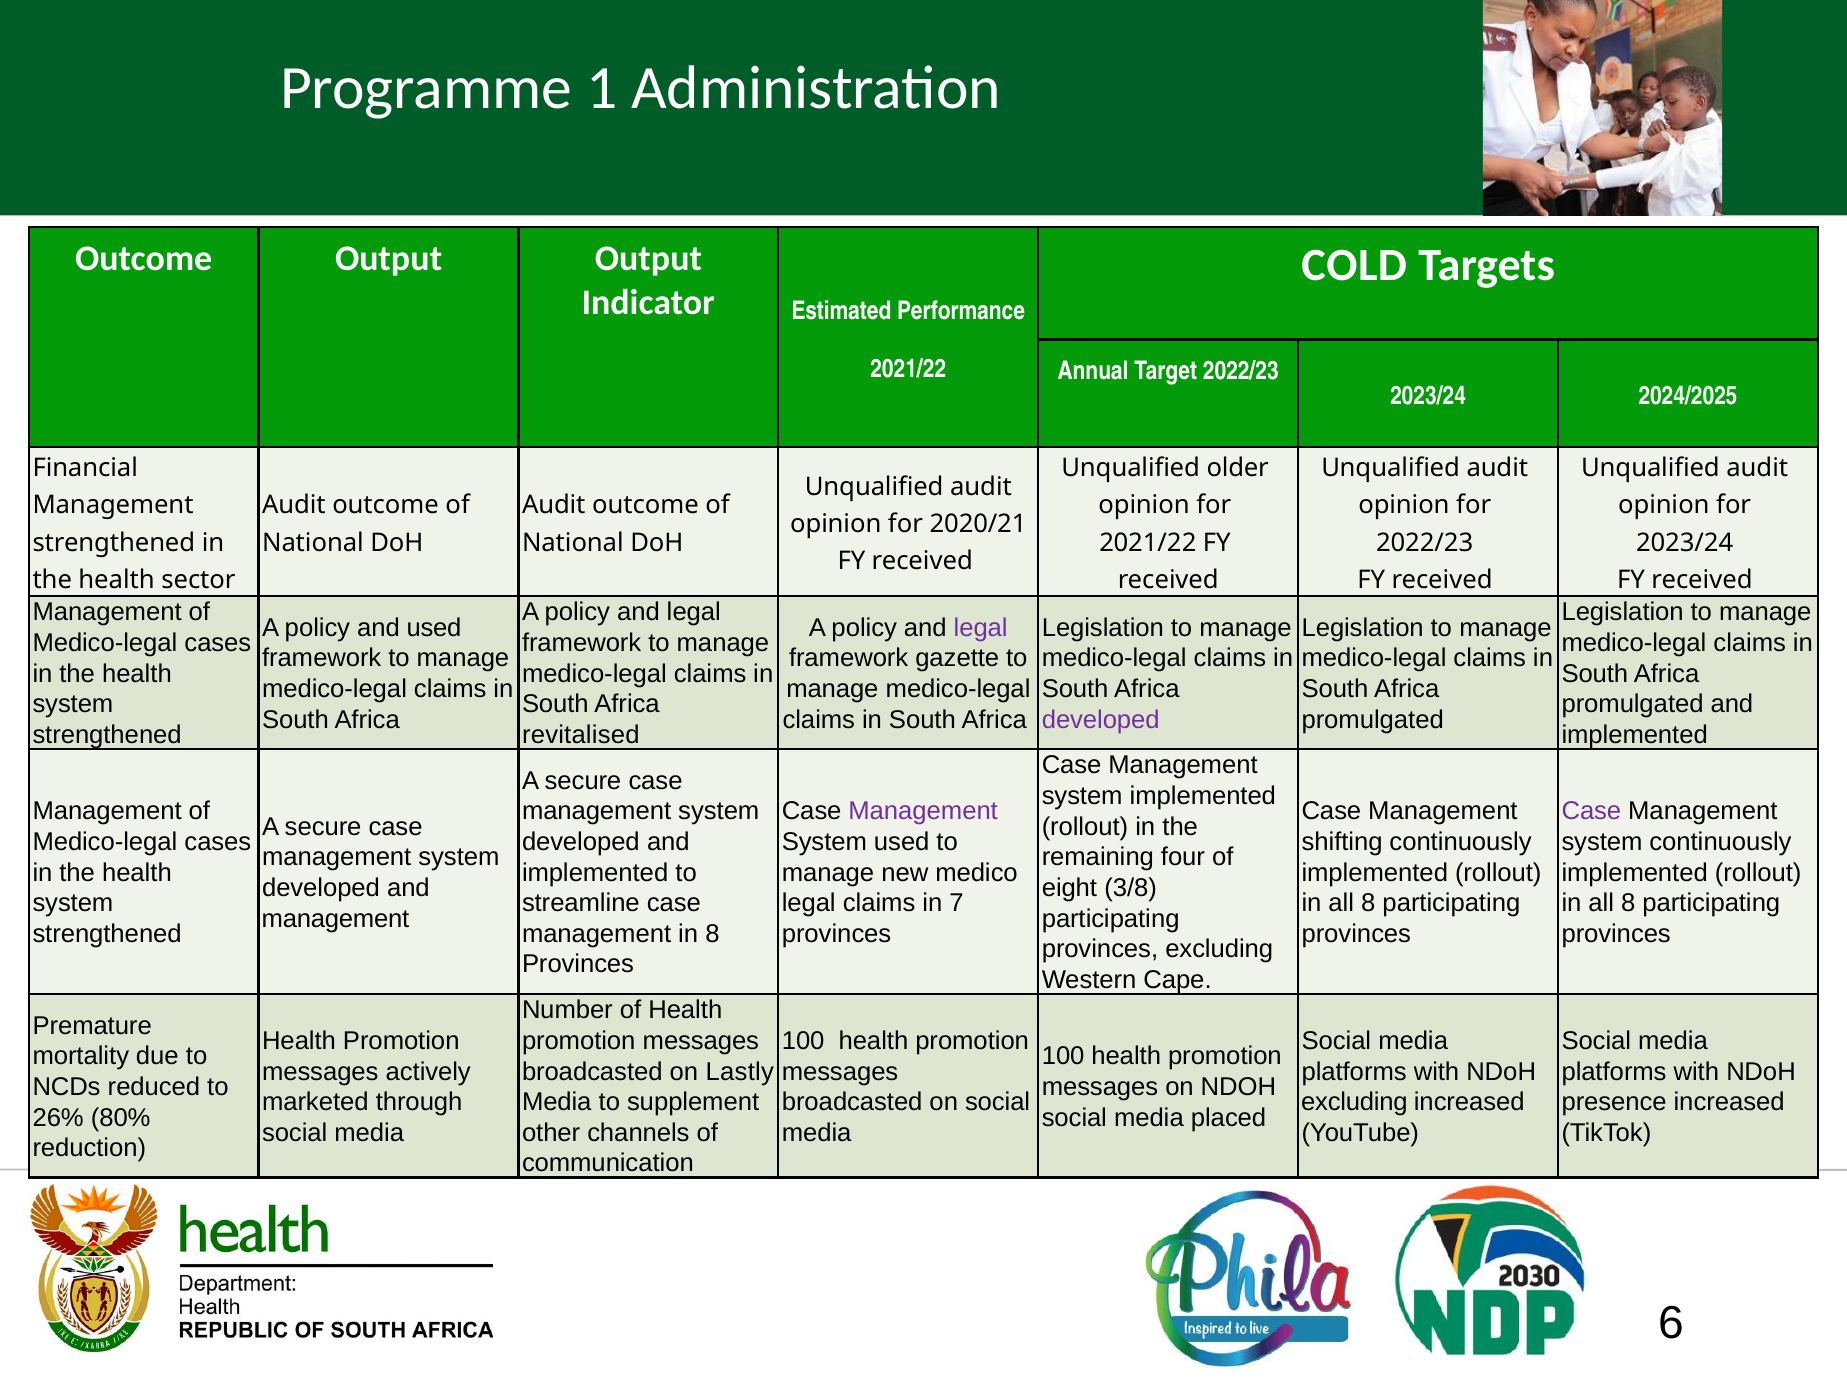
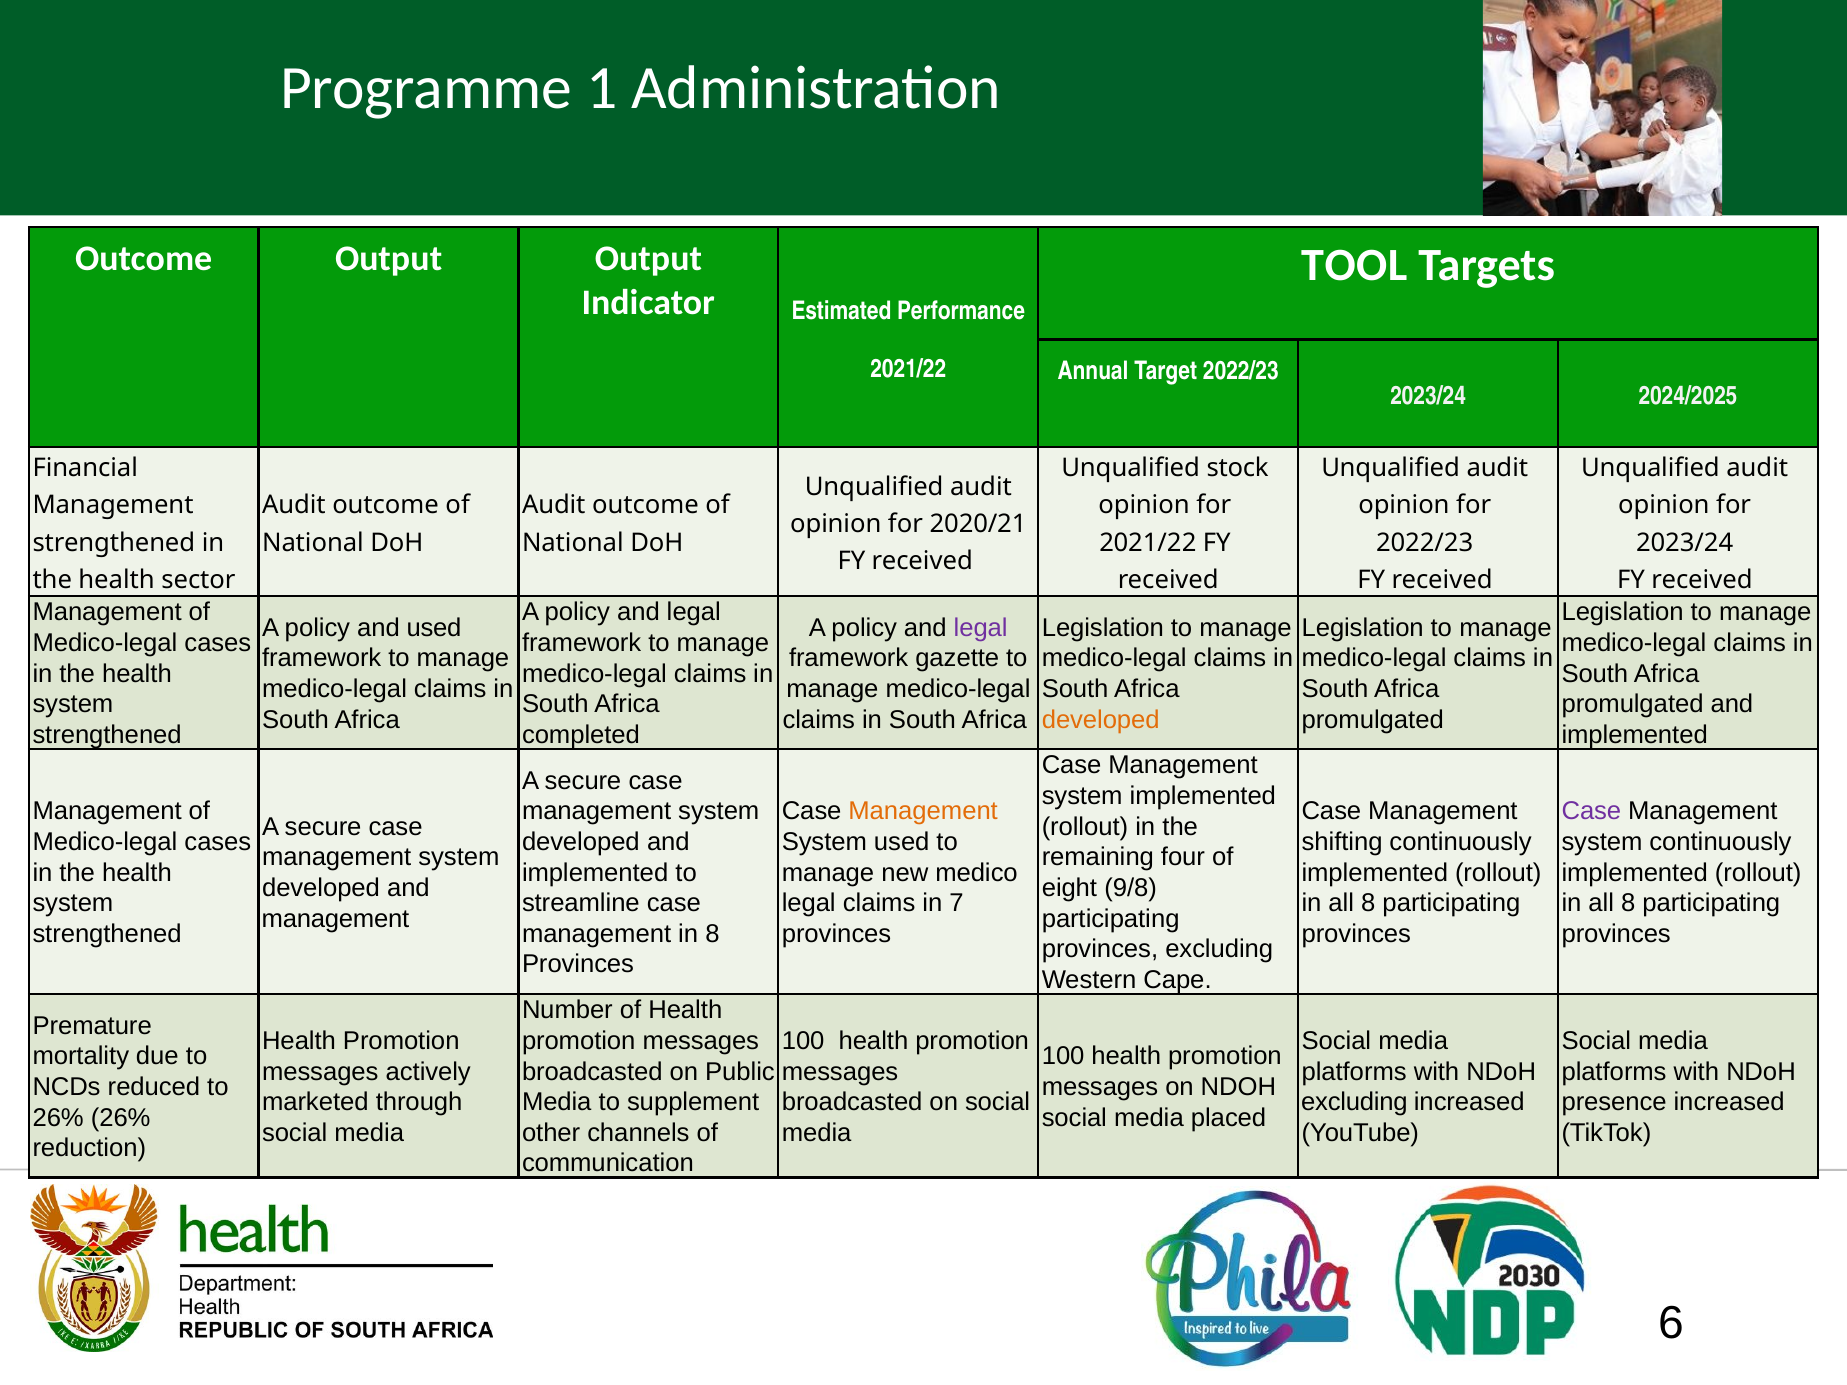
COLD: COLD -> TOOL (1354, 265)
older: older -> stock (1238, 468)
developed colour: purple -> orange (1101, 720)
revitalised: revitalised -> completed (581, 735)
Management colour: purple -> orange (923, 812)
3/8: 3/8 -> 9/8 (1131, 888)
Lastly: Lastly -> Public (740, 1072)
26% 80%: 80% -> 26% (121, 1118)
